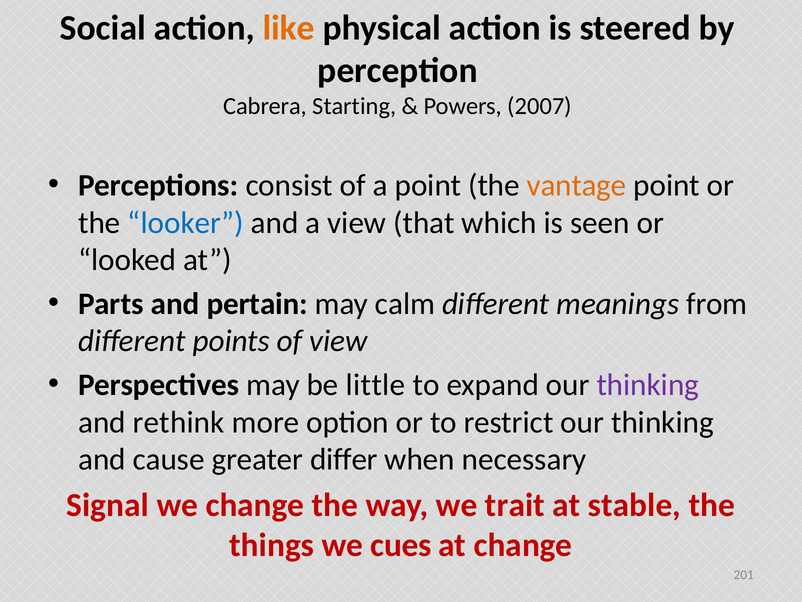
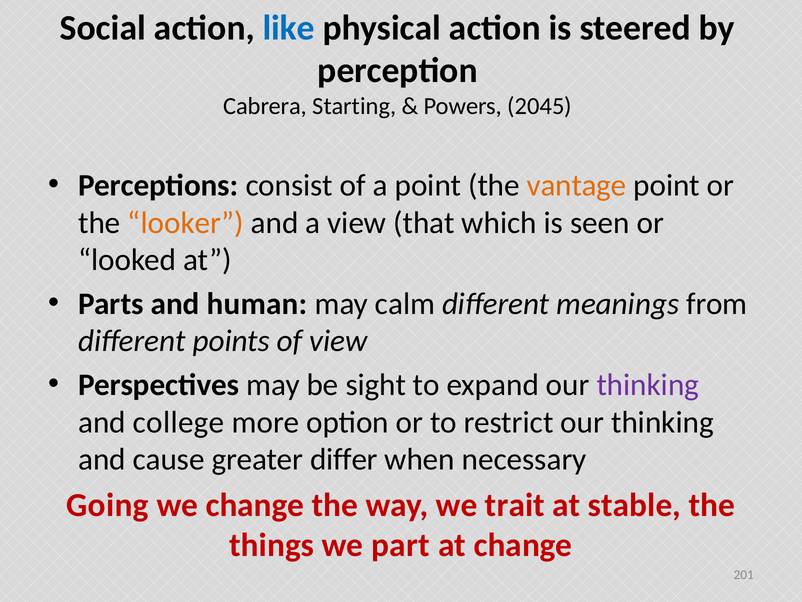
like colour: orange -> blue (289, 28)
2007: 2007 -> 2045 (540, 106)
looker colour: blue -> orange (186, 223)
pertain: pertain -> human (257, 304)
little: little -> sight (376, 385)
rethink: rethink -> college (179, 422)
Signal: Signal -> Going (108, 505)
cues: cues -> part (401, 545)
